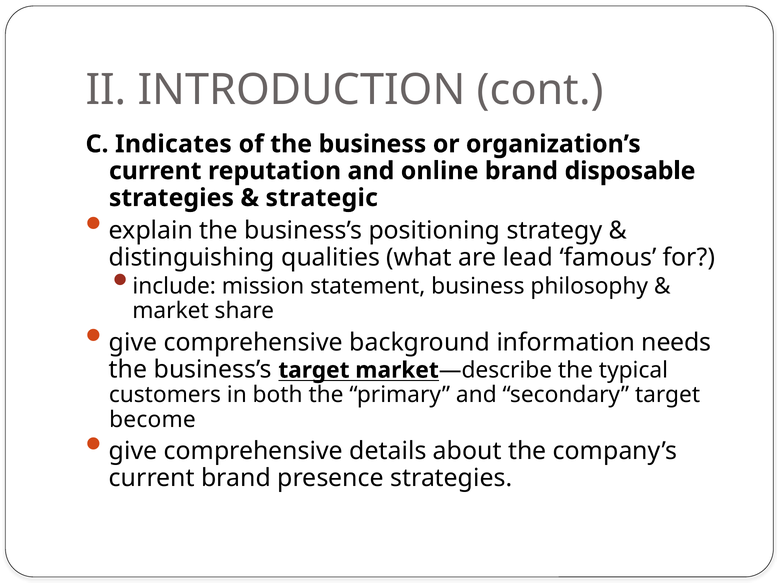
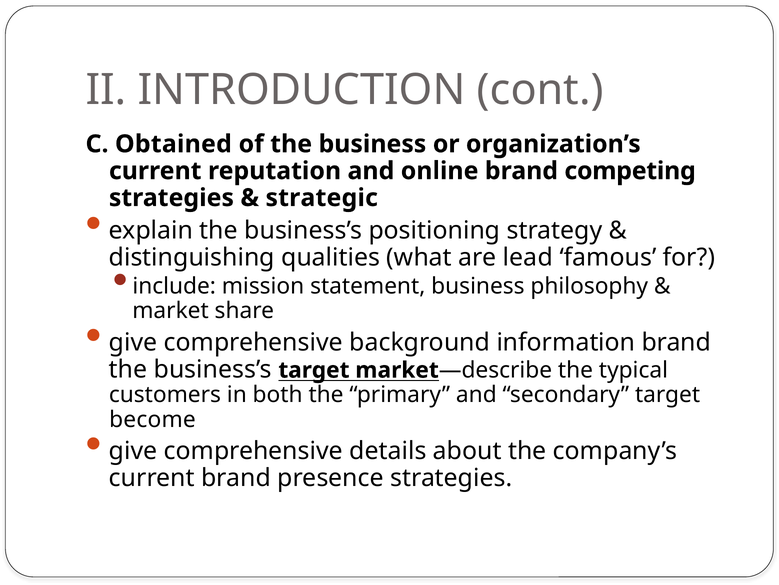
Indicates: Indicates -> Obtained (173, 144)
disposable: disposable -> competing (630, 171)
information needs: needs -> brand (676, 342)
